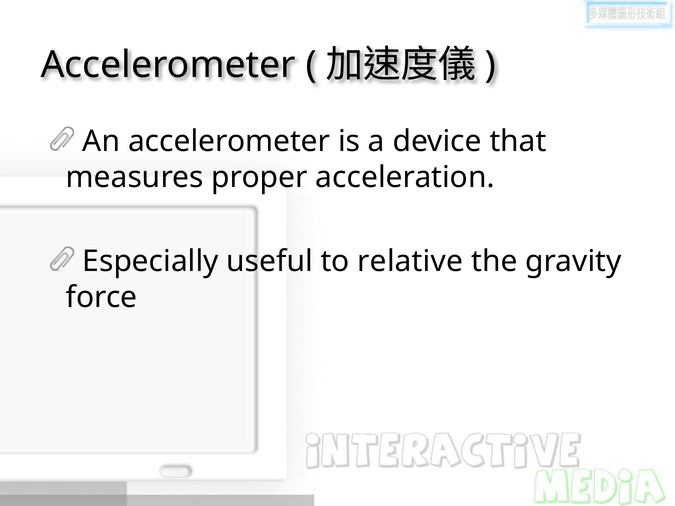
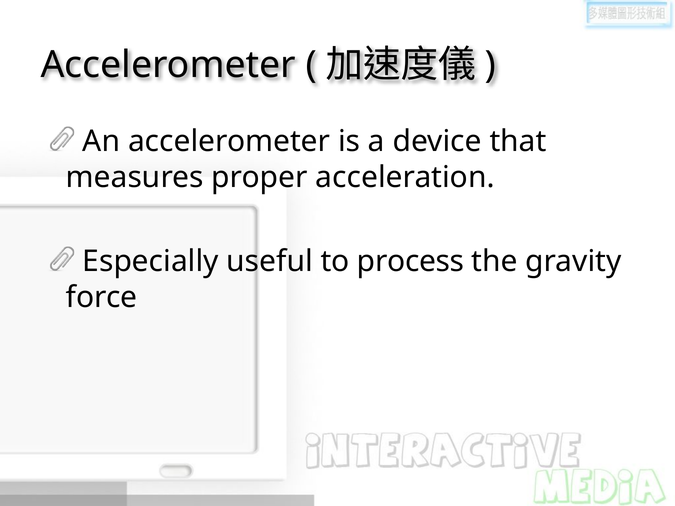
relative: relative -> process (411, 262)
